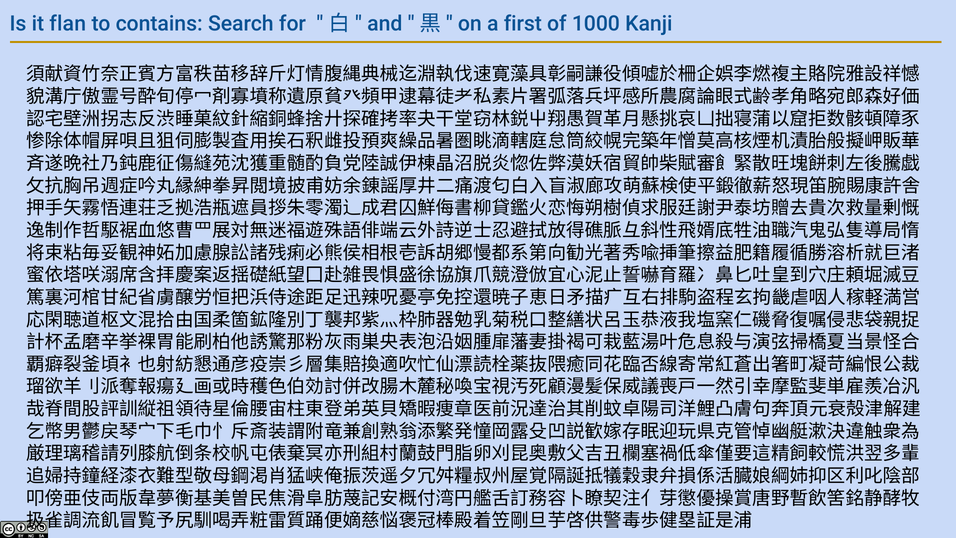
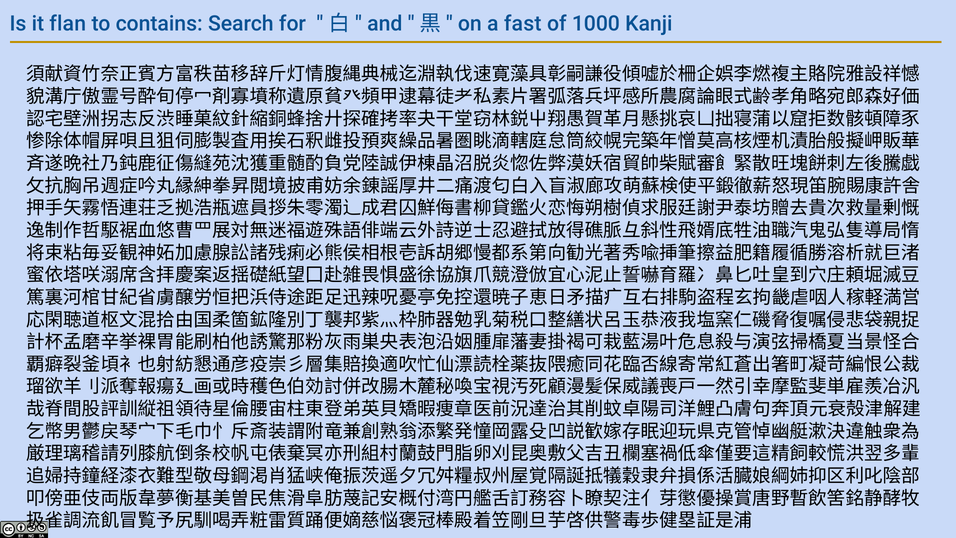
first: first -> fast (523, 24)
